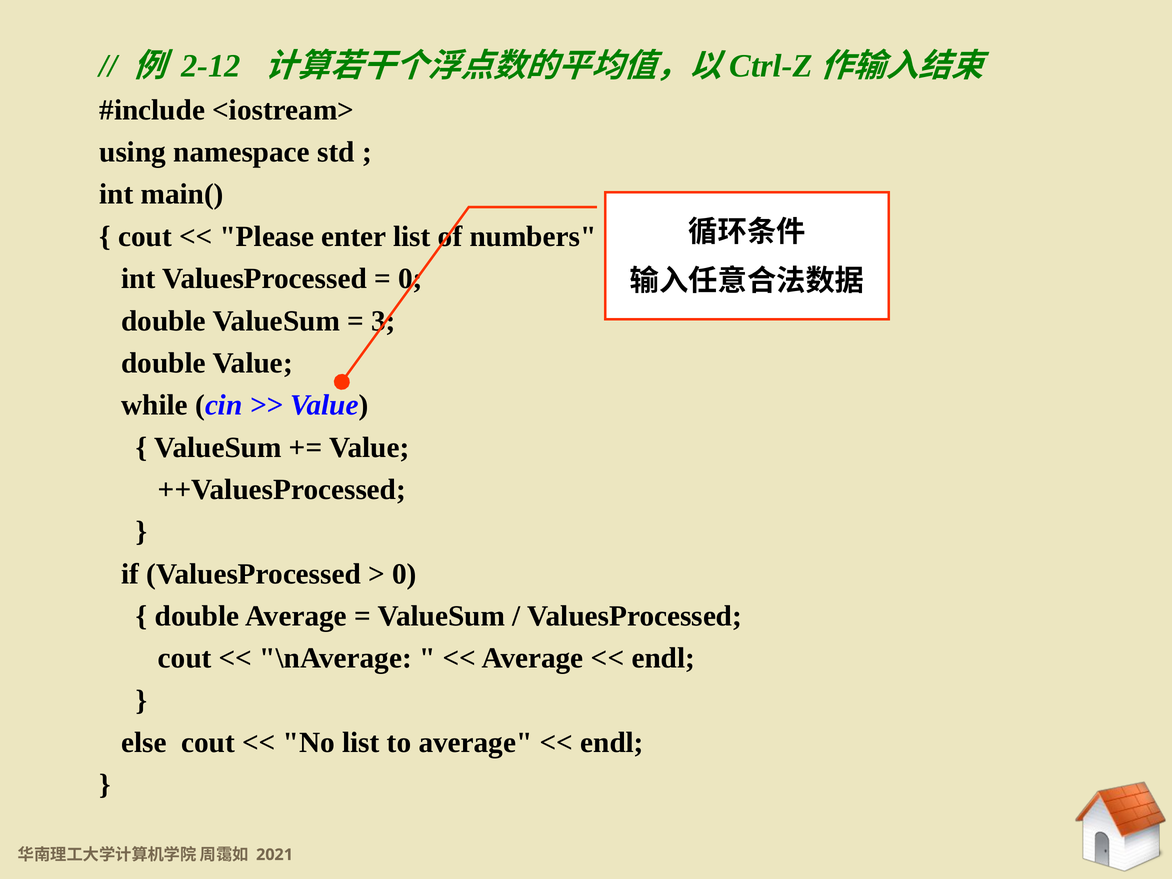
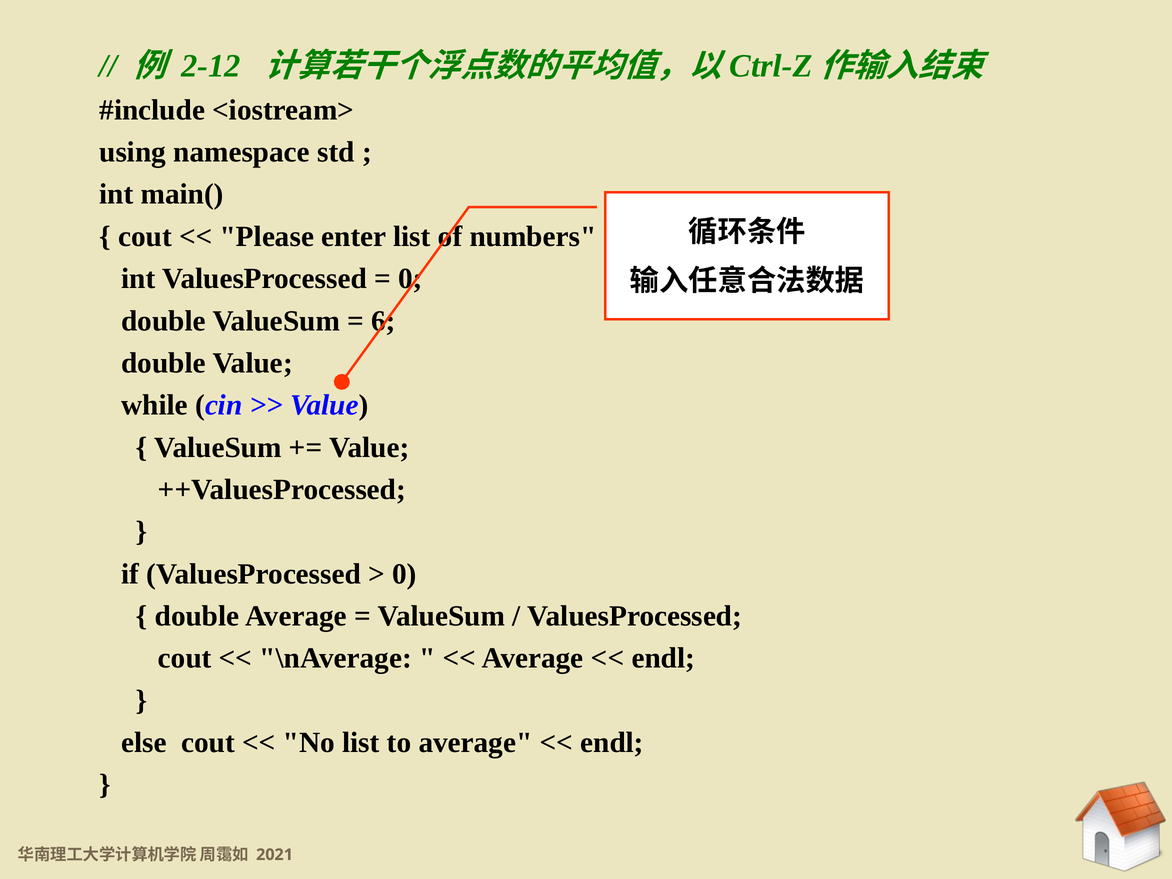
3: 3 -> 6 (383, 321)
